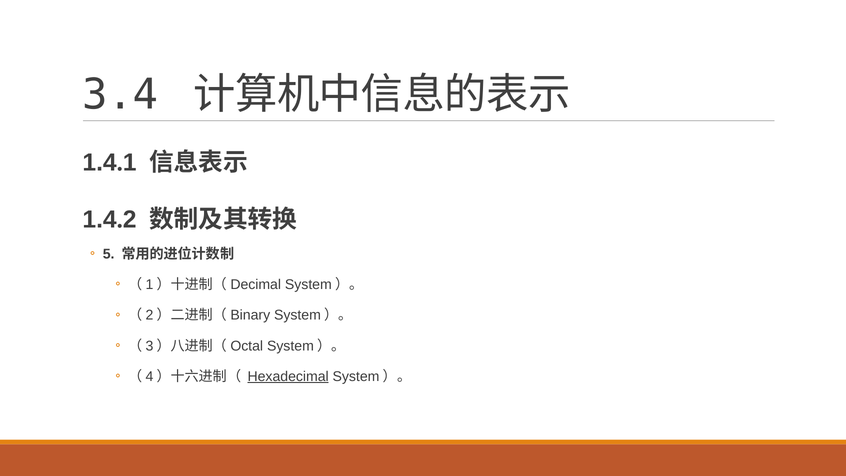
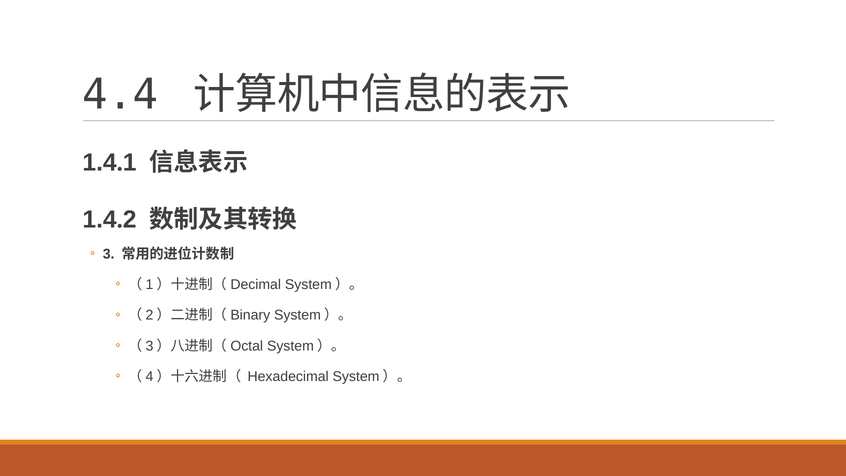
3.4: 3.4 -> 4.4 (120, 95)
5: 5 -> 3 (109, 254)
Hexadecimal underline: present -> none (288, 376)
